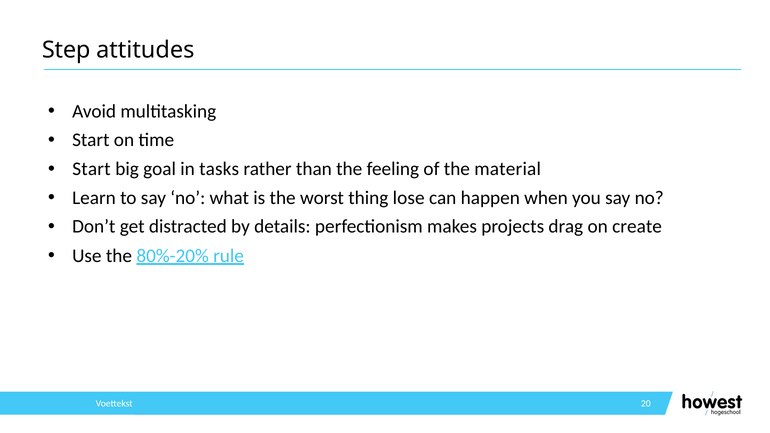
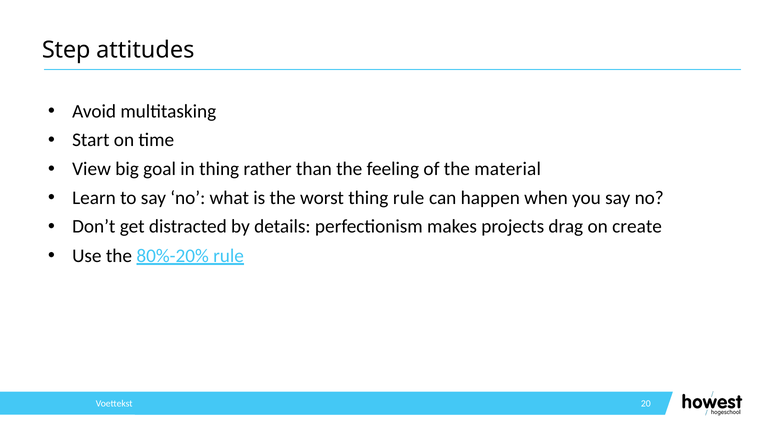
Start: Start -> View (92, 169)
in tasks: tasks -> thing (219, 169)
thing lose: lose -> rule (409, 198)
